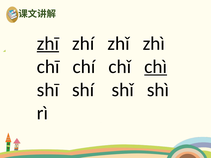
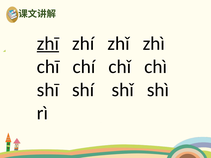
chì underline: present -> none (156, 67)
